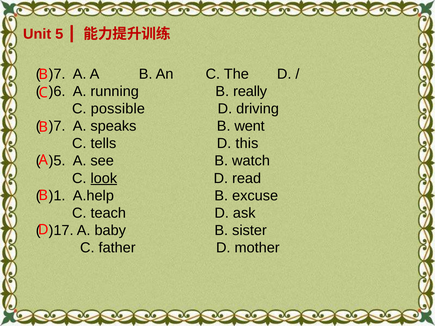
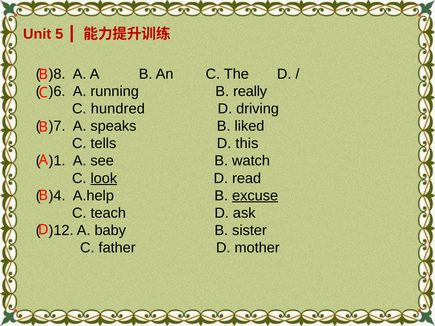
)7: )7 -> )8 (57, 74)
possible: possible -> hundred (118, 109)
went: went -> liked (249, 126)
)5: )5 -> )1 (57, 161)
)1: )1 -> )4 (57, 196)
excuse underline: none -> present (255, 196)
)17: )17 -> )12 (61, 231)
